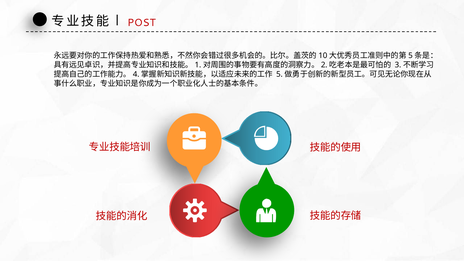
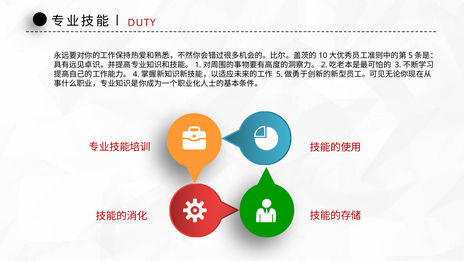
POST: POST -> DUTY (141, 23)
